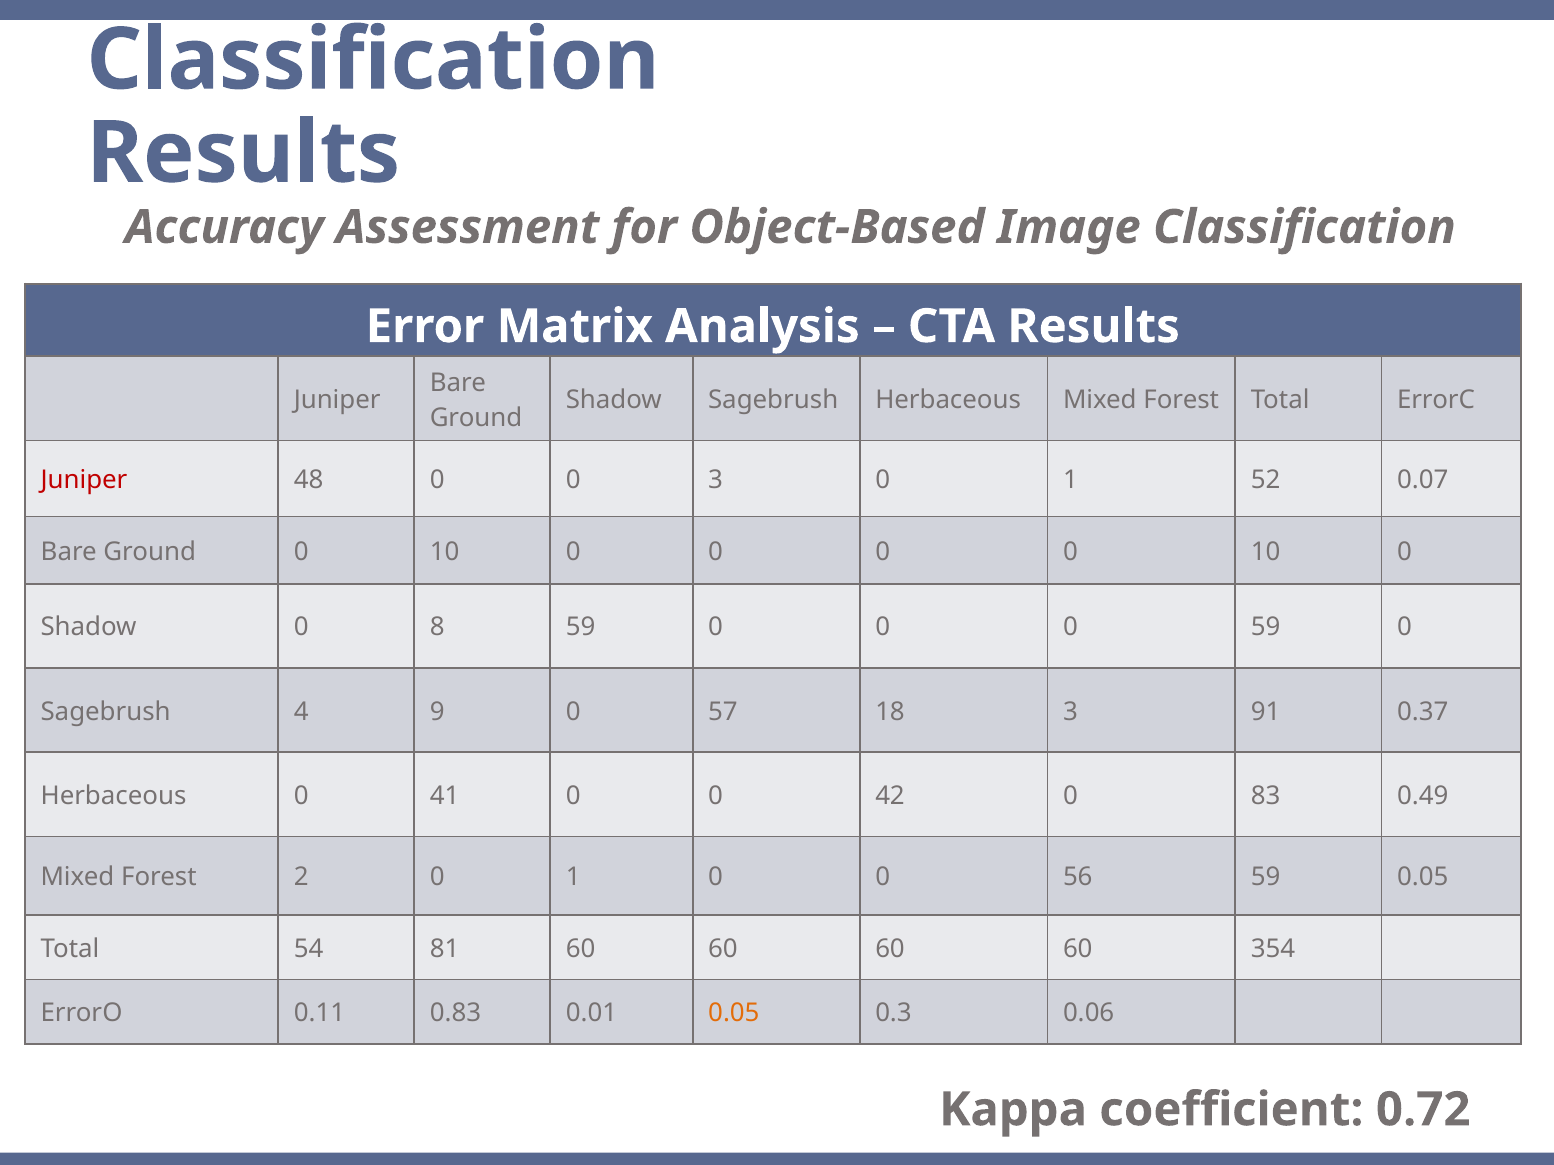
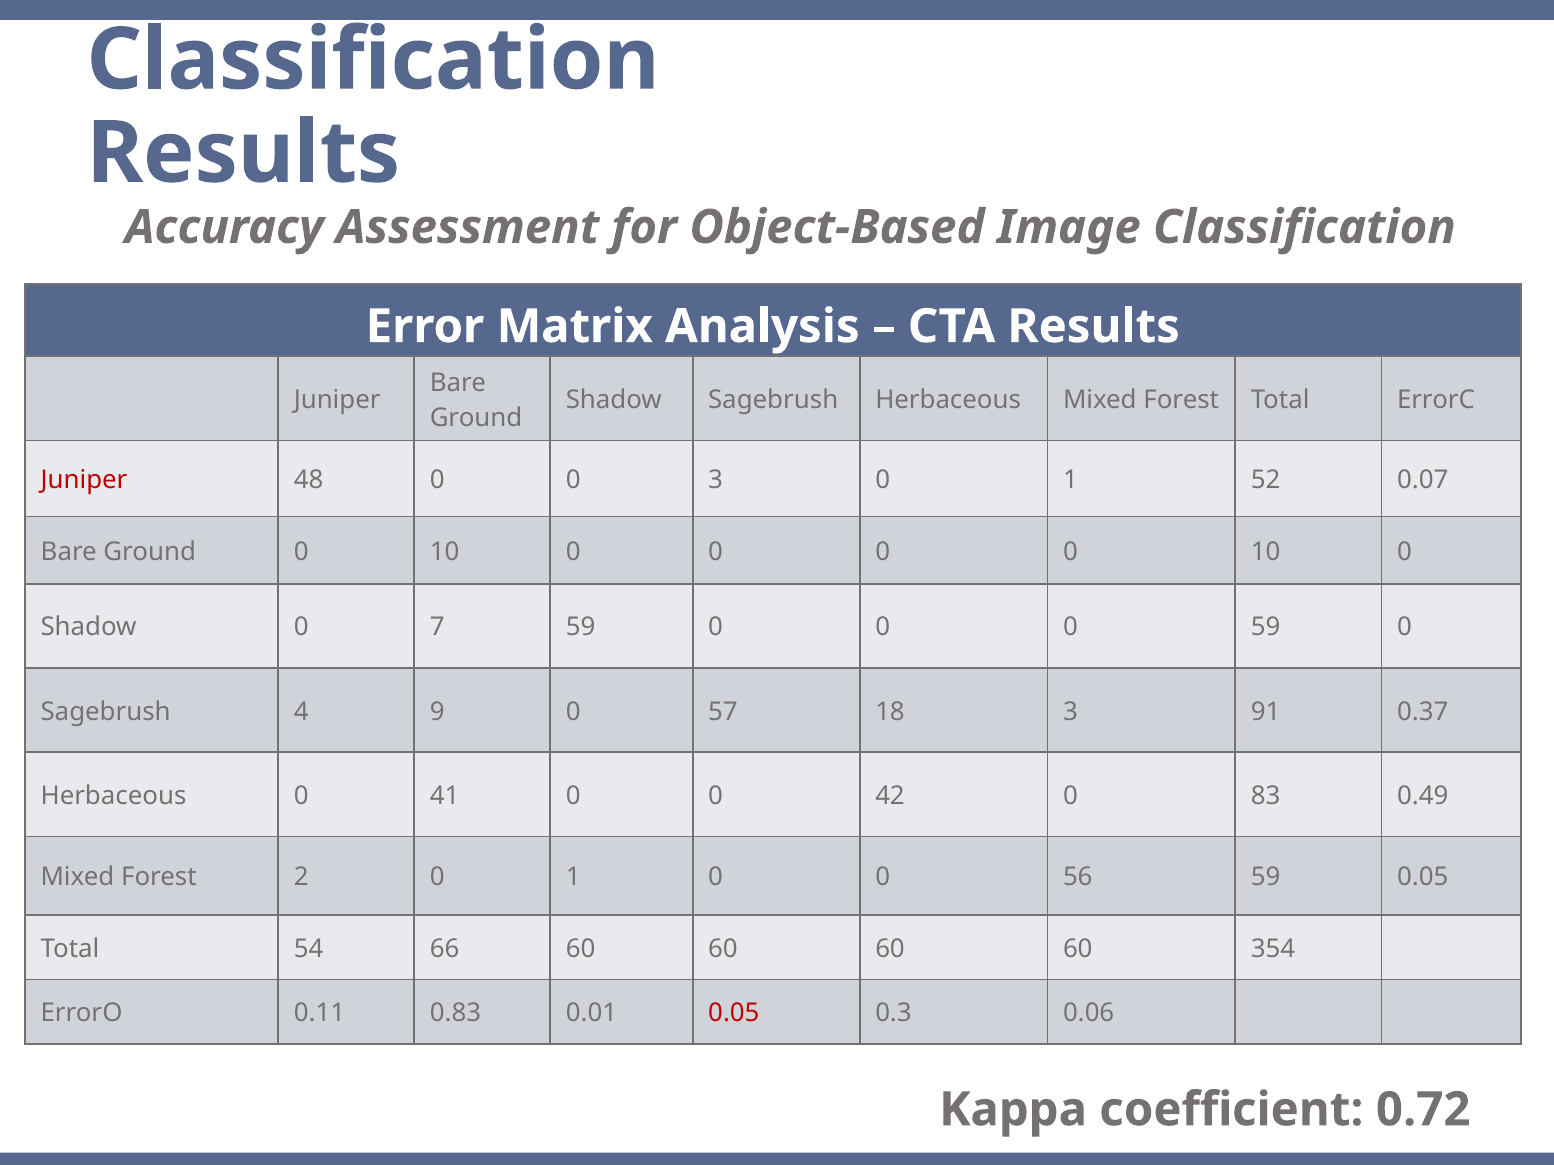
8: 8 -> 7 (437, 628)
81: 81 -> 66 (445, 949)
0.05 colour: orange -> red (734, 1014)
